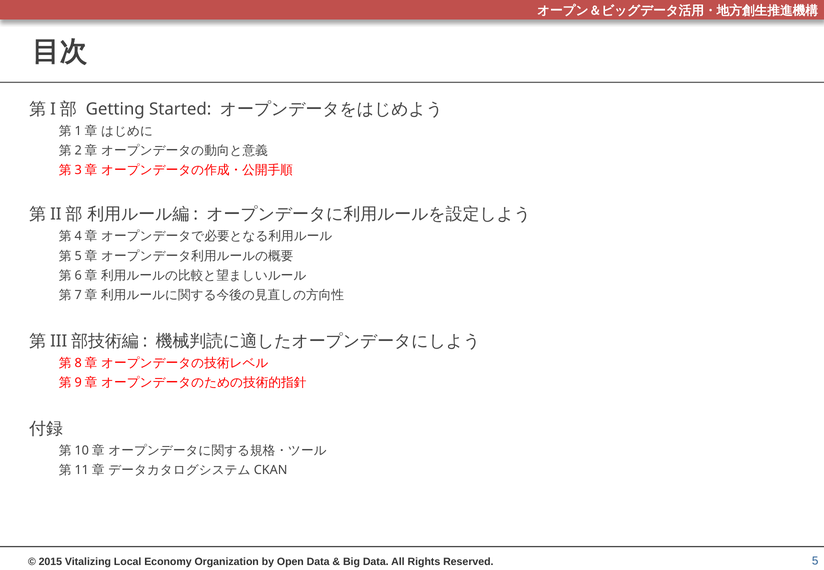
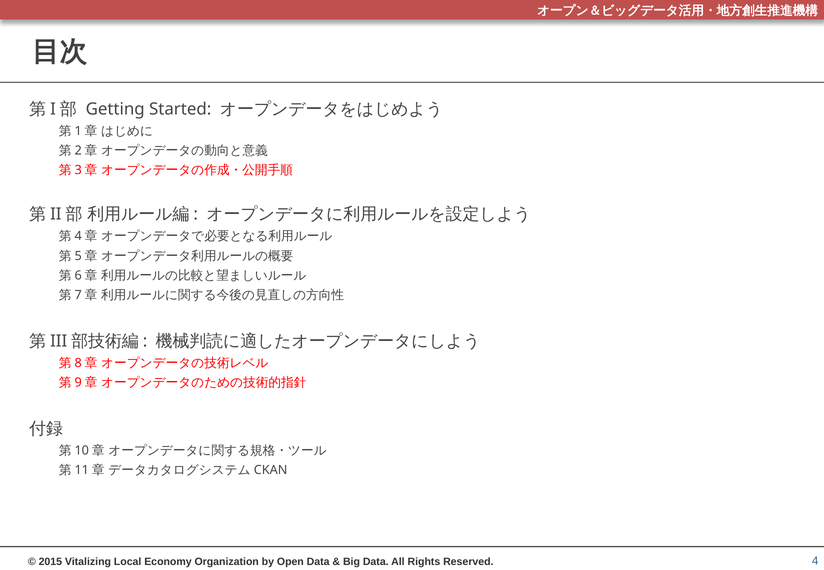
5: 5 -> 4 (815, 561)
